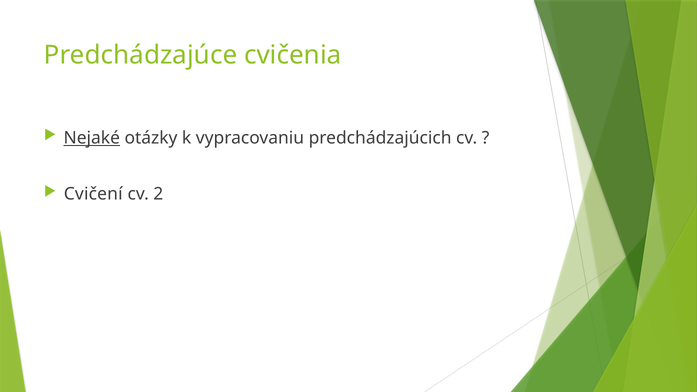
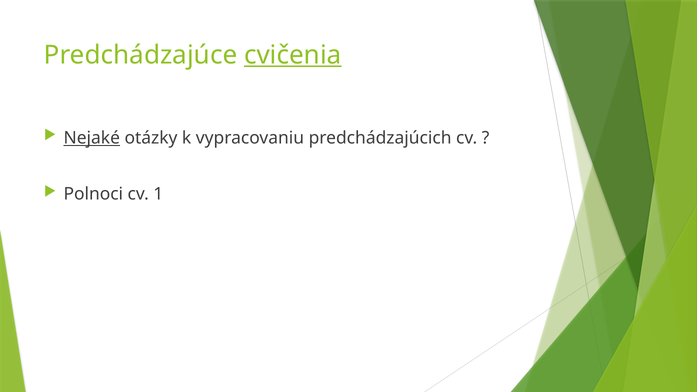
cvičenia underline: none -> present (293, 55)
Cvičení: Cvičení -> Polnoci (93, 194)
2: 2 -> 1 (158, 194)
